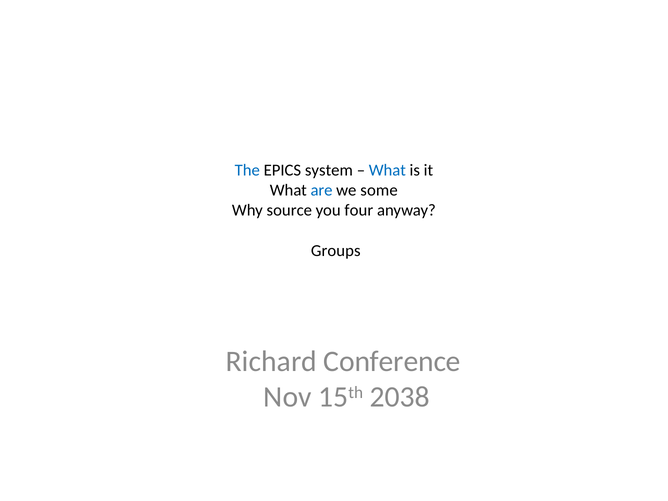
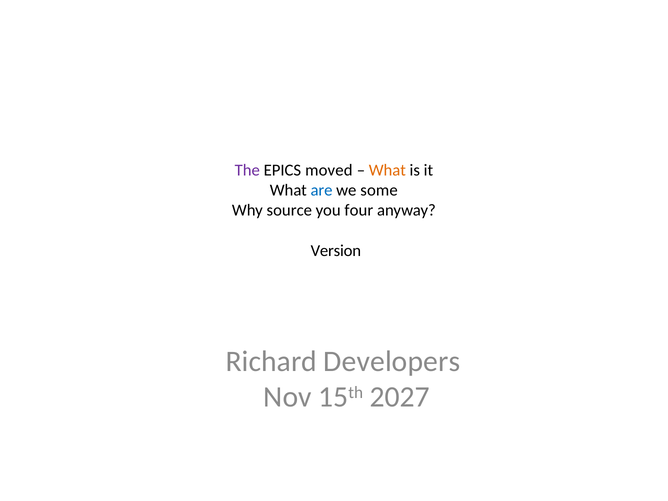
The colour: blue -> purple (247, 170)
system: system -> moved (329, 170)
What colour: blue -> orange (387, 170)
Groups: Groups -> Version (336, 251)
Conference: Conference -> Developers (392, 361)
2038: 2038 -> 2027 (400, 397)
